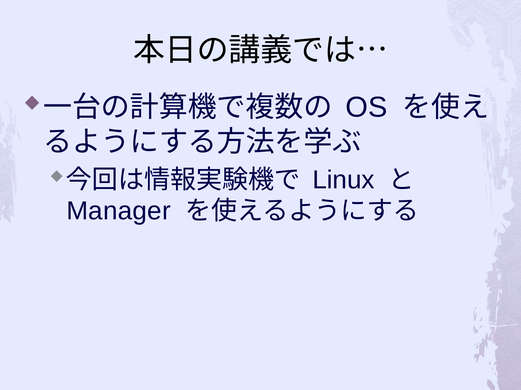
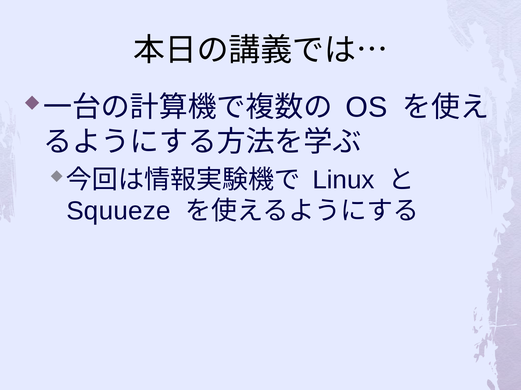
Manager: Manager -> Squueze (119, 211)
